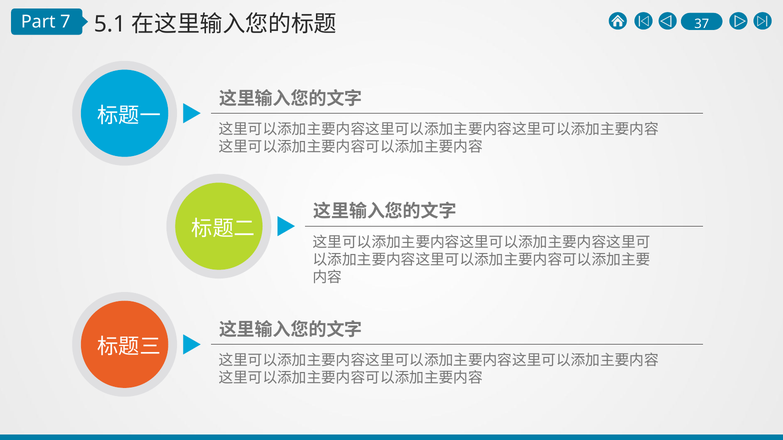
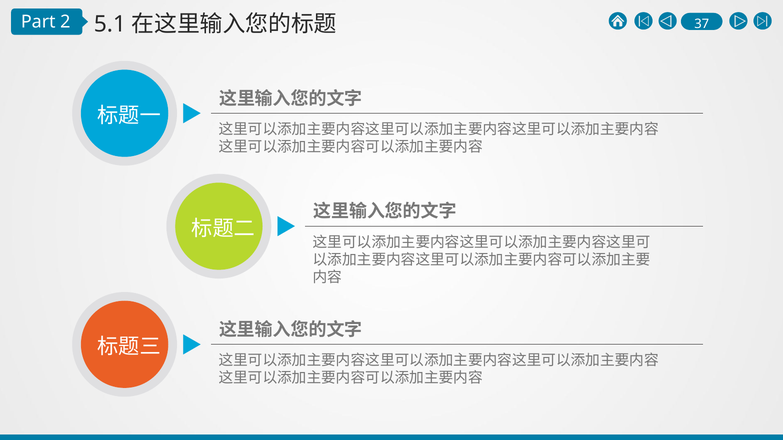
7: 7 -> 2 (65, 22)
